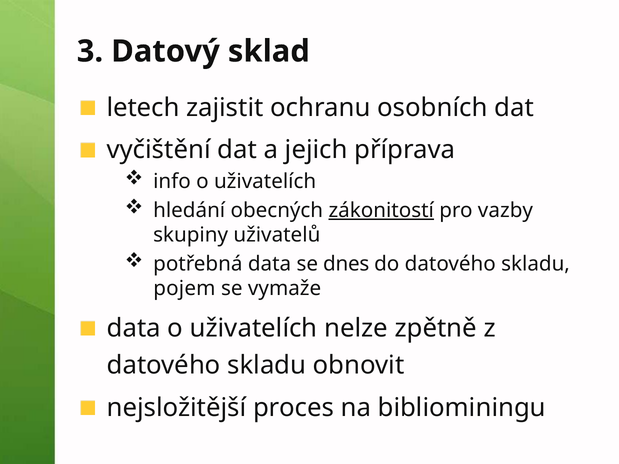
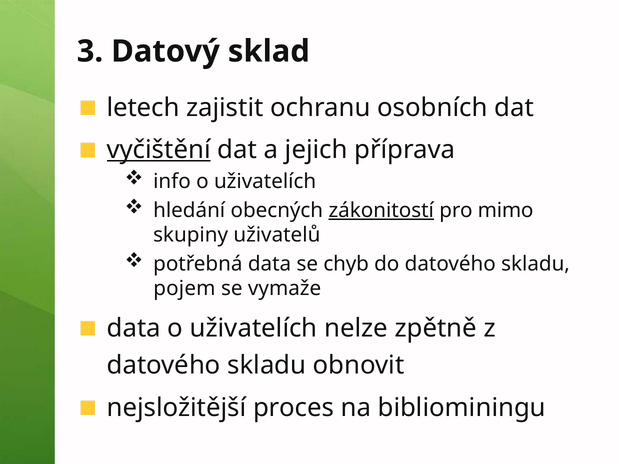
vyčištění underline: none -> present (159, 150)
vazby: vazby -> mimo (506, 210)
dnes: dnes -> chyb (346, 264)
